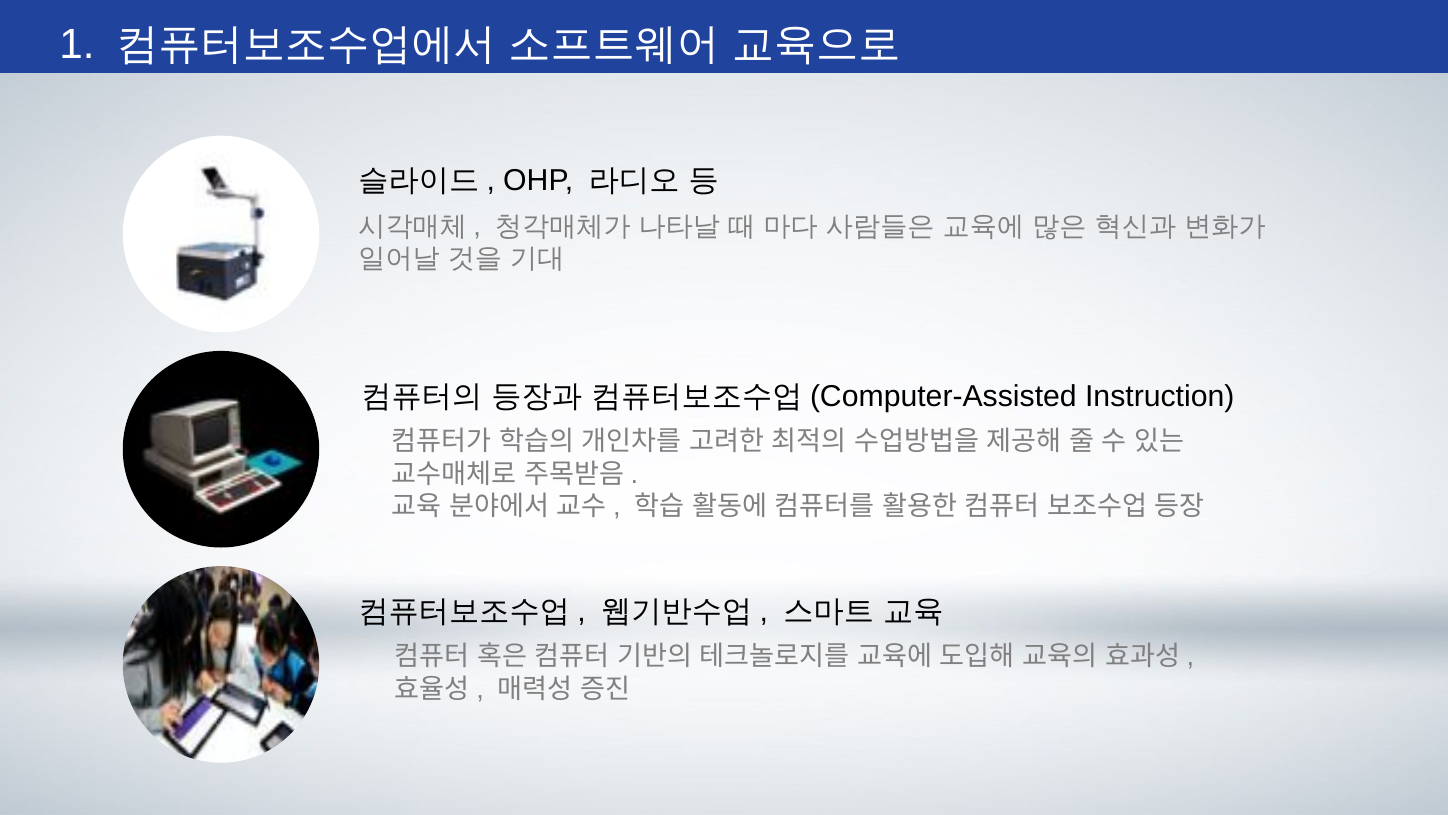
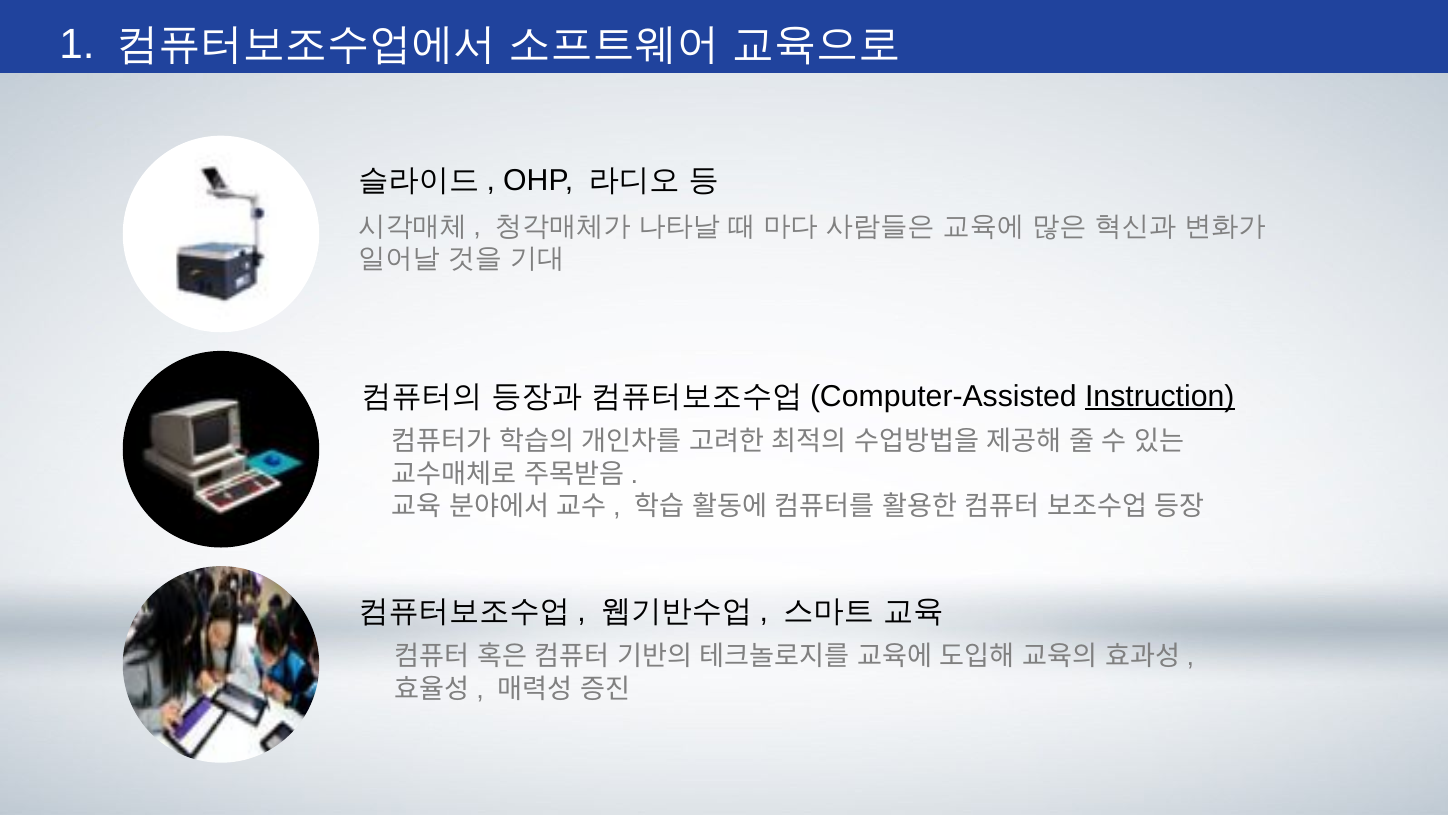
Instruction underline: none -> present (1160, 396)
